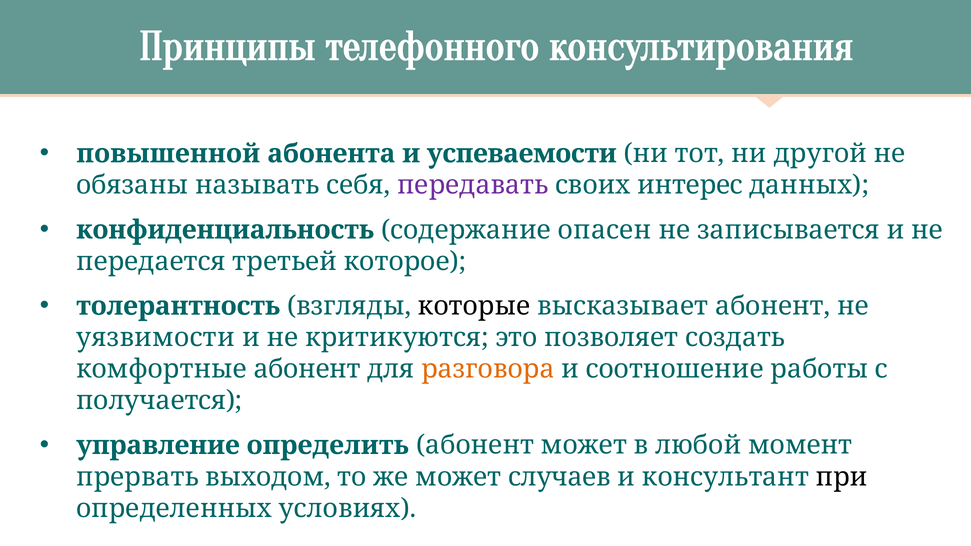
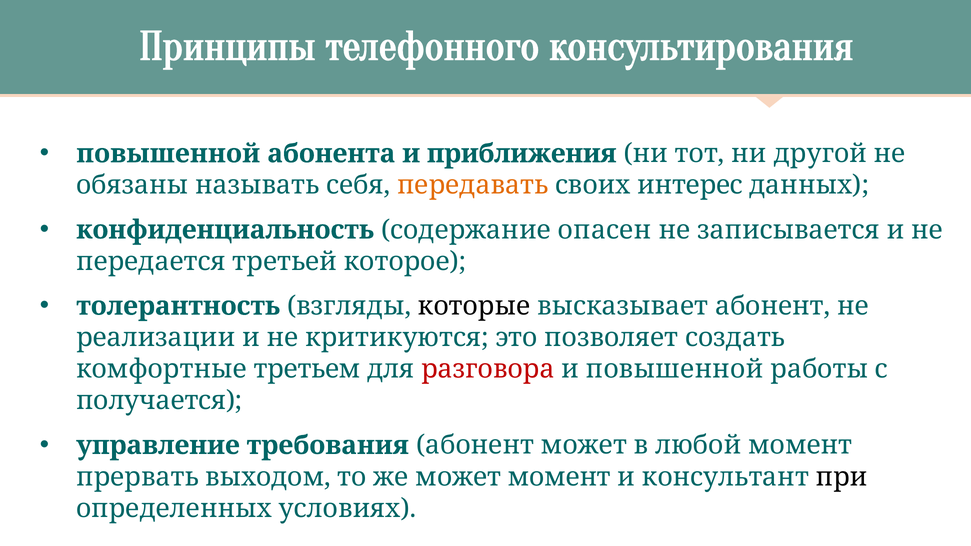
успеваемости: успеваемости -> приближения (522, 154)
передавать colour: purple -> orange (473, 185)
уязвимости: уязвимости -> реализации (156, 338)
комфортные абонент: абонент -> третьем (307, 369)
разговора colour: orange -> red (488, 369)
и соотношение: соотношение -> повышенной (675, 369)
определить: определить -> требования (328, 445)
может случаев: случаев -> момент (559, 477)
